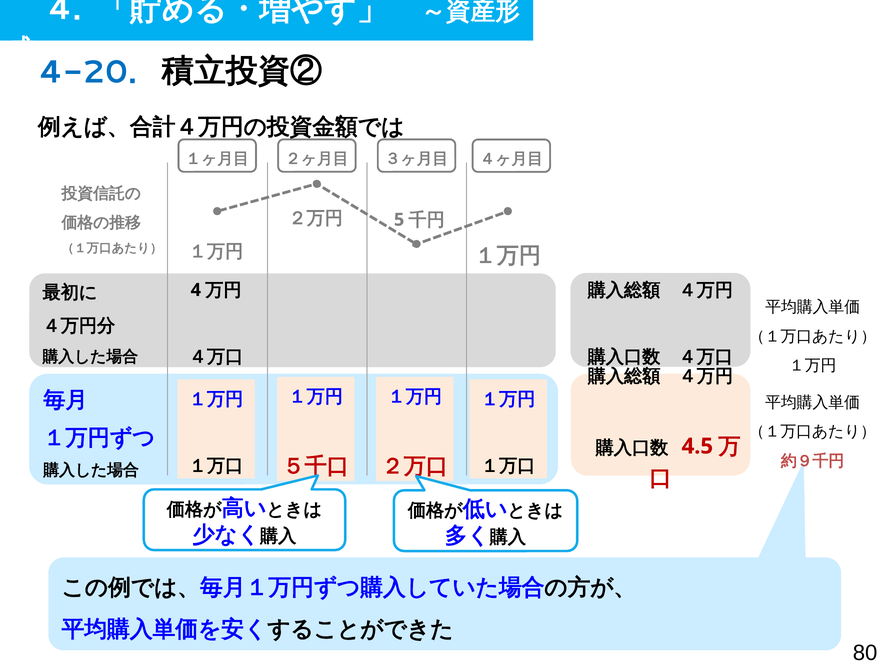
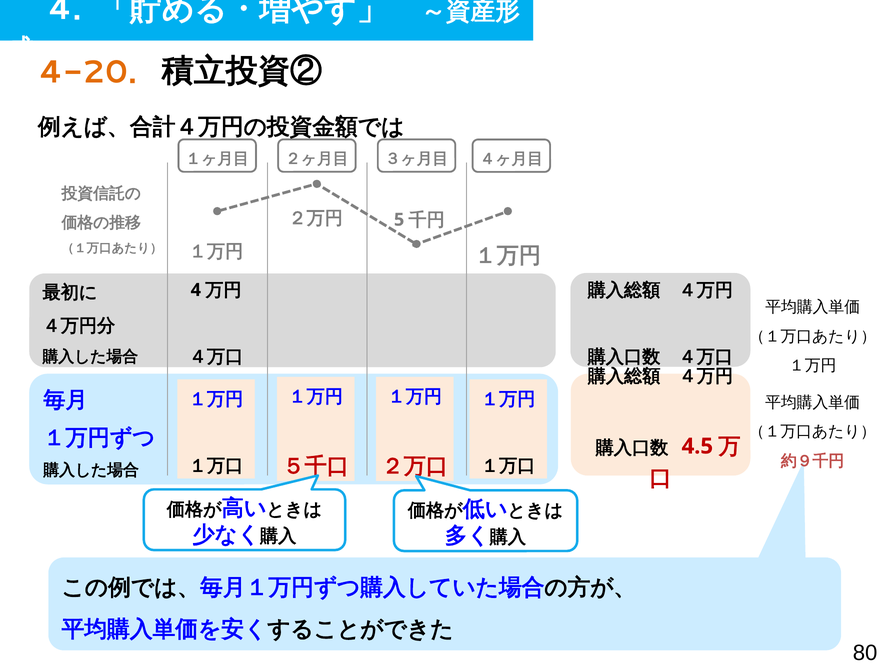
4-20 colour: blue -> orange (88, 72)
